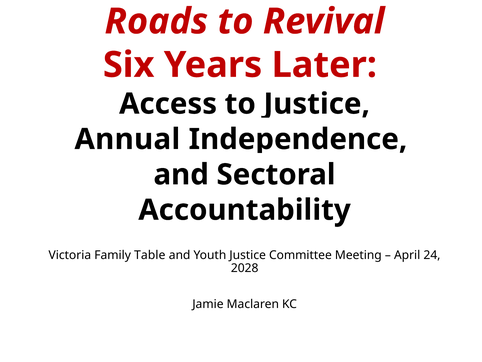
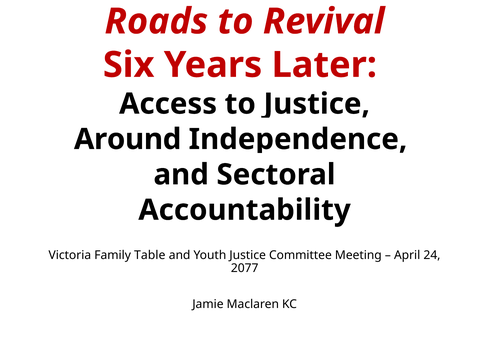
Annual: Annual -> Around (128, 139)
2028: 2028 -> 2077 (245, 268)
